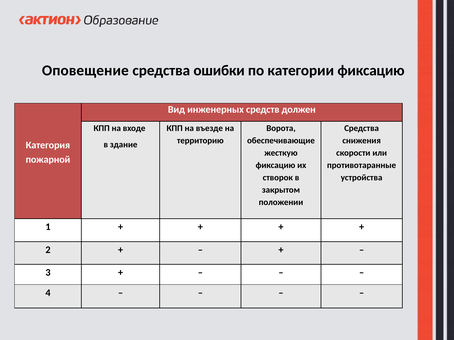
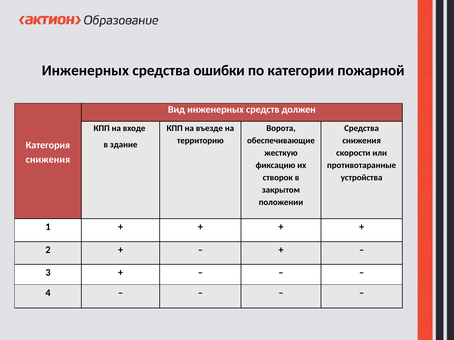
Оповещение: Оповещение -> Инженерных (85, 71)
категории фиксацию: фиксацию -> пожарной (371, 71)
пожарной: пожарной -> снижения (48, 160)
